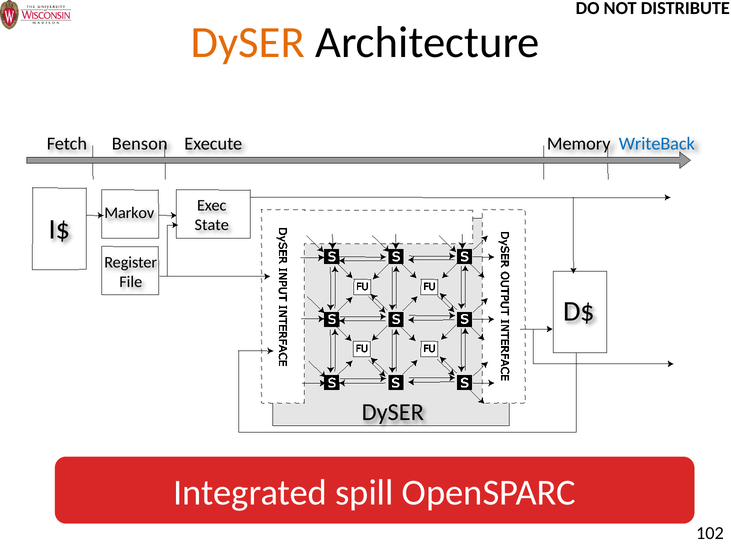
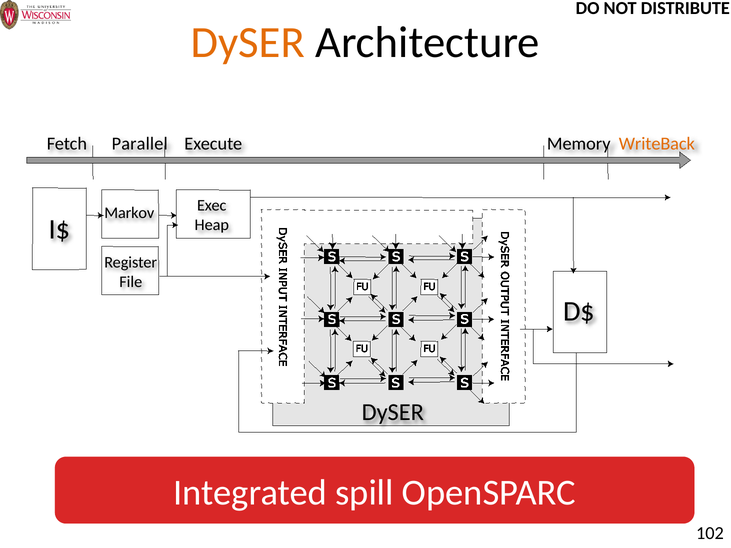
Benson: Benson -> Parallel (140, 144)
WriteBack colour: blue -> orange (657, 144)
State: State -> Heap (212, 225)
